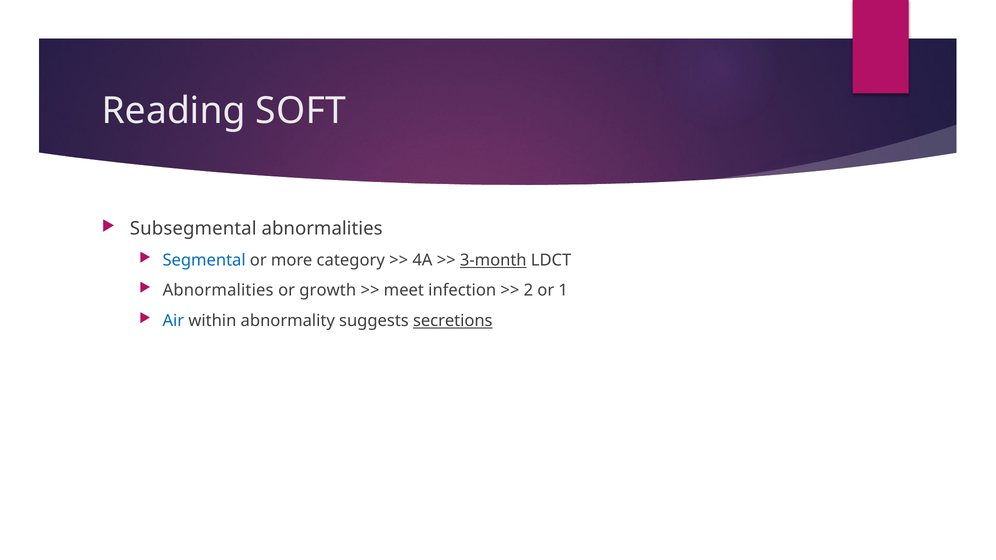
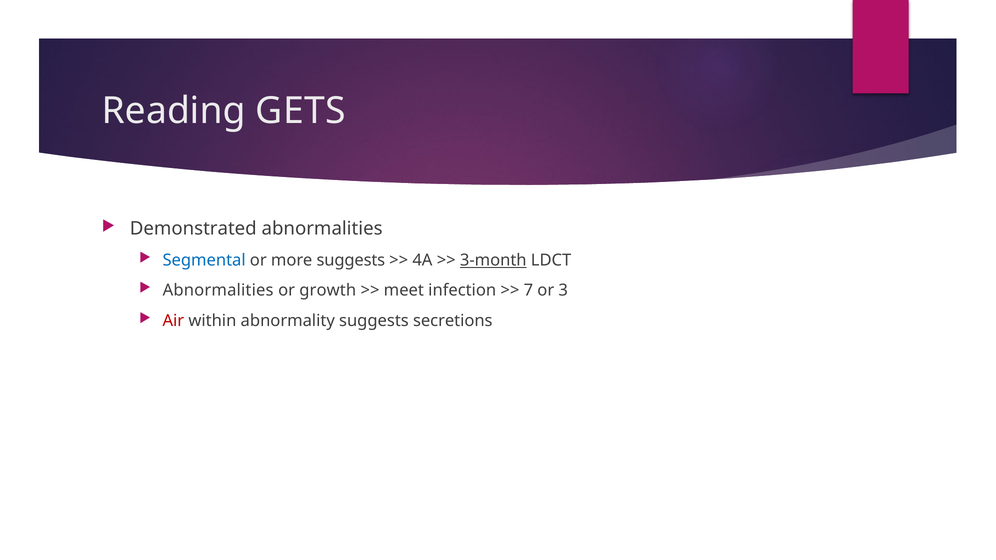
SOFT: SOFT -> GETS (301, 111)
Subsegmental: Subsegmental -> Demonstrated (193, 229)
more category: category -> suggests (351, 260)
2: 2 -> 7 (528, 291)
1: 1 -> 3 (563, 291)
Air colour: blue -> red (173, 321)
secretions underline: present -> none (453, 321)
